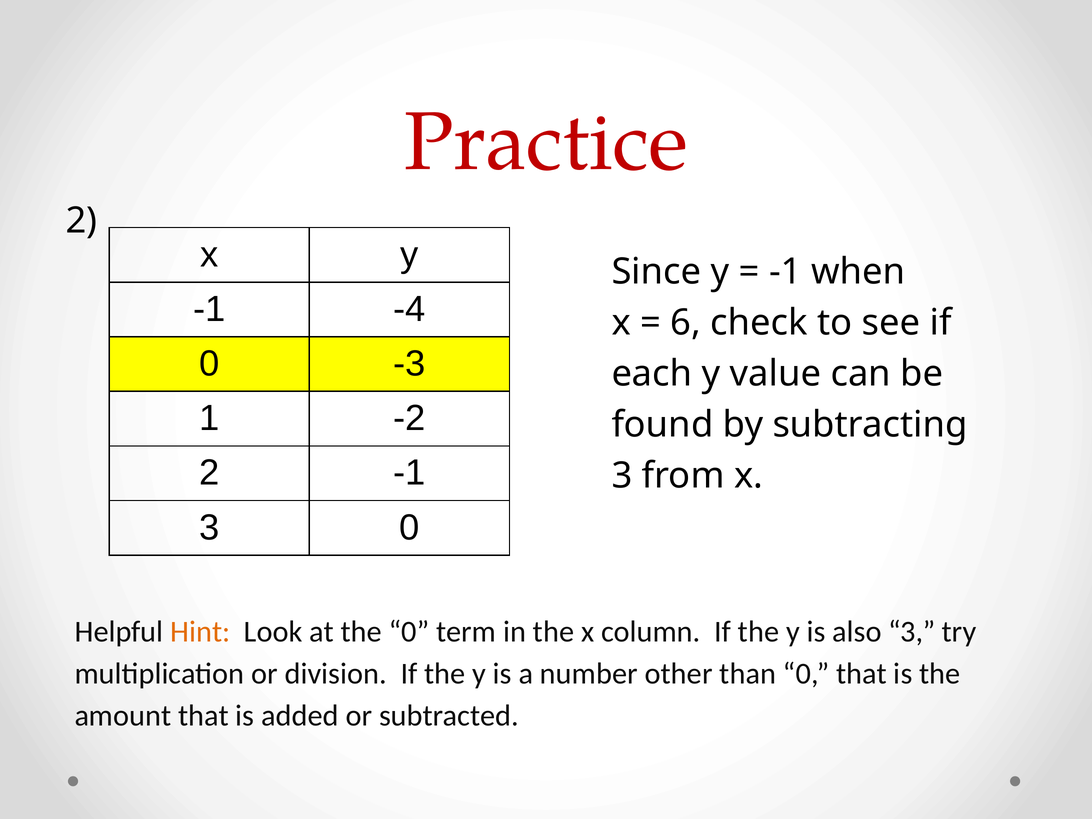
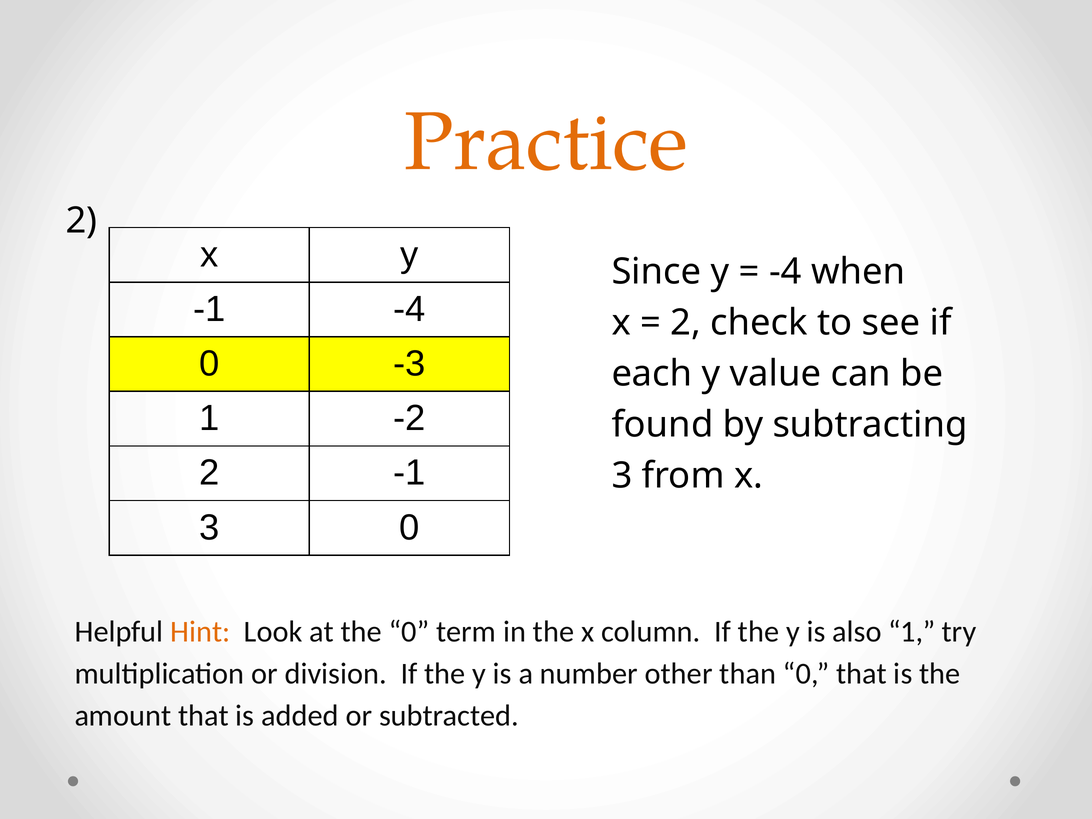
Practice colour: red -> orange (546, 142)
-1: -1 -> -4 (785, 272)
6: 6 -> 2 (686, 323)
also 3: 3 -> 1 (912, 632)
